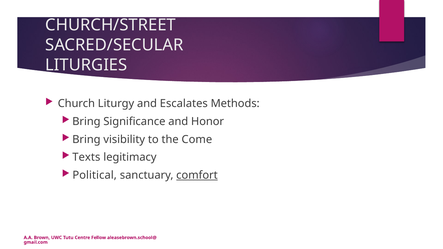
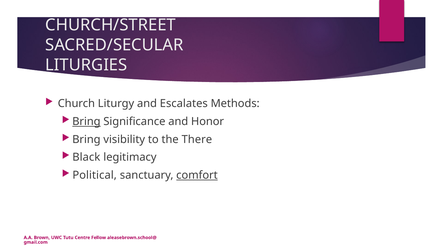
Bring underline: none -> present (86, 122)
Come: Come -> There (197, 139)
Texts: Texts -> Black (86, 157)
